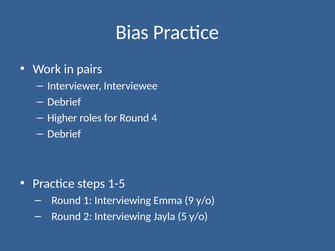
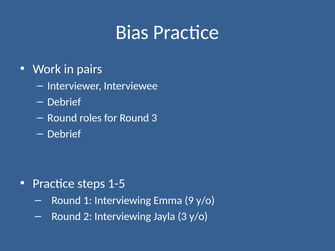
Higher: Higher -> Round (62, 118)
Round 4: 4 -> 3 (154, 118)
Jayla 5: 5 -> 3 (182, 217)
